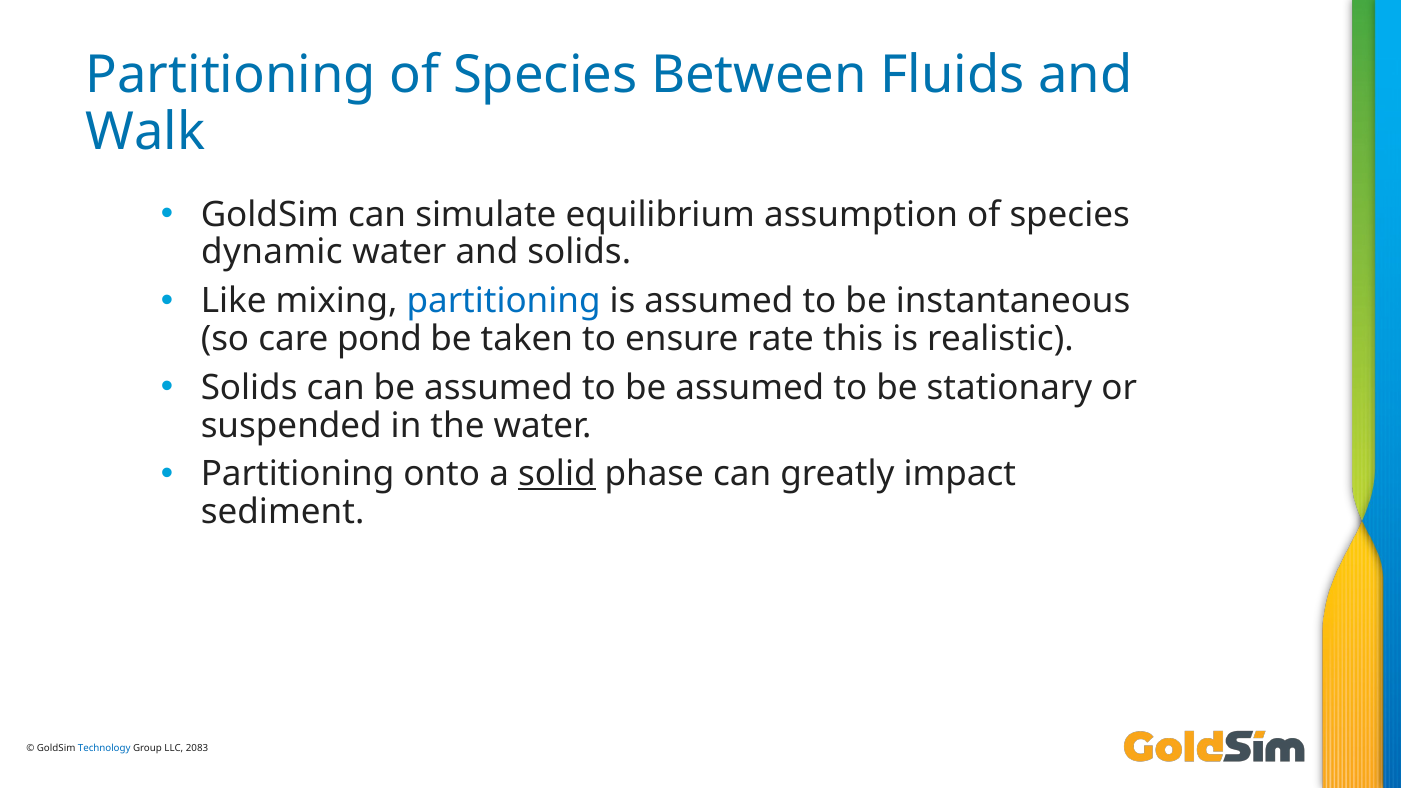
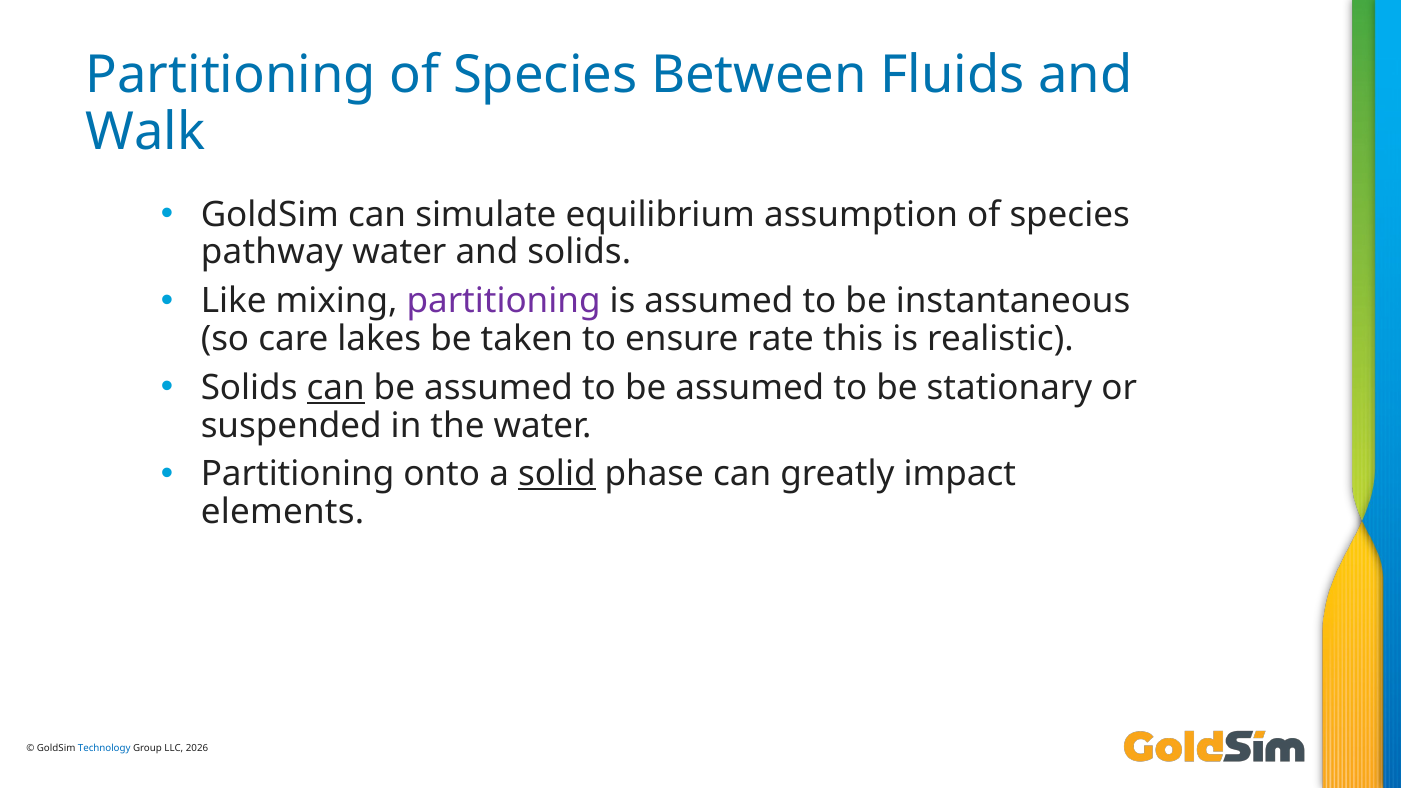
dynamic: dynamic -> pathway (272, 252)
partitioning colour: blue -> purple (504, 301)
pond: pond -> lakes (379, 339)
can underline: none -> present (336, 388)
sediment: sediment -> elements (283, 512)
2083: 2083 -> 2026 (197, 748)
